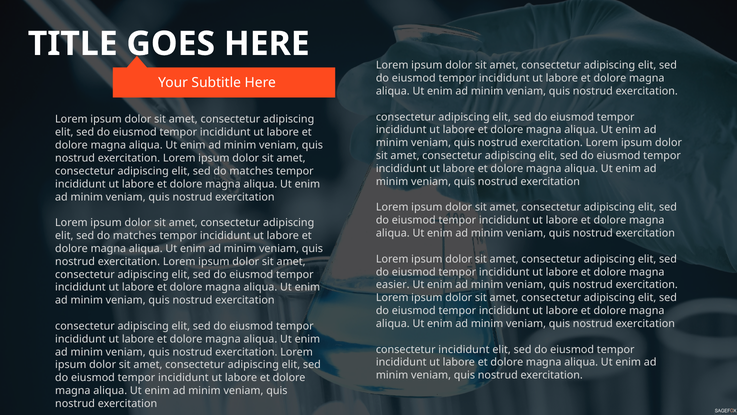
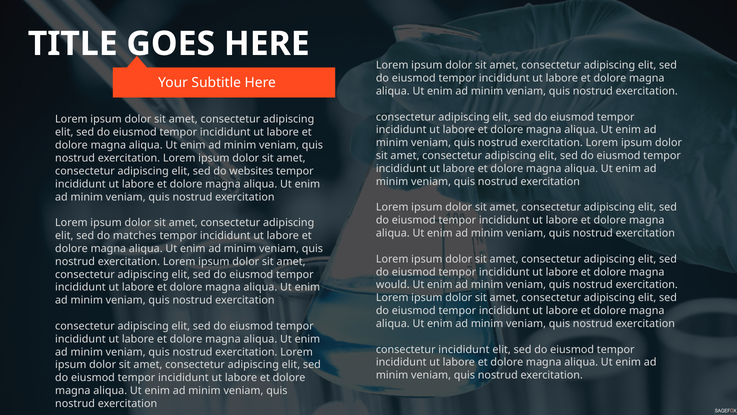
matches: matches -> websites (251, 171)
easier: easier -> would (393, 285)
